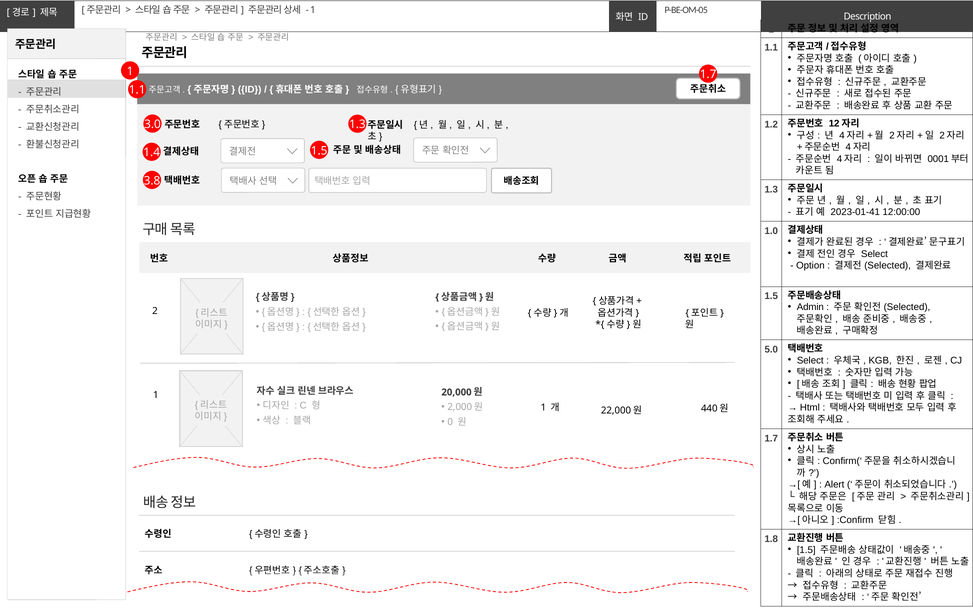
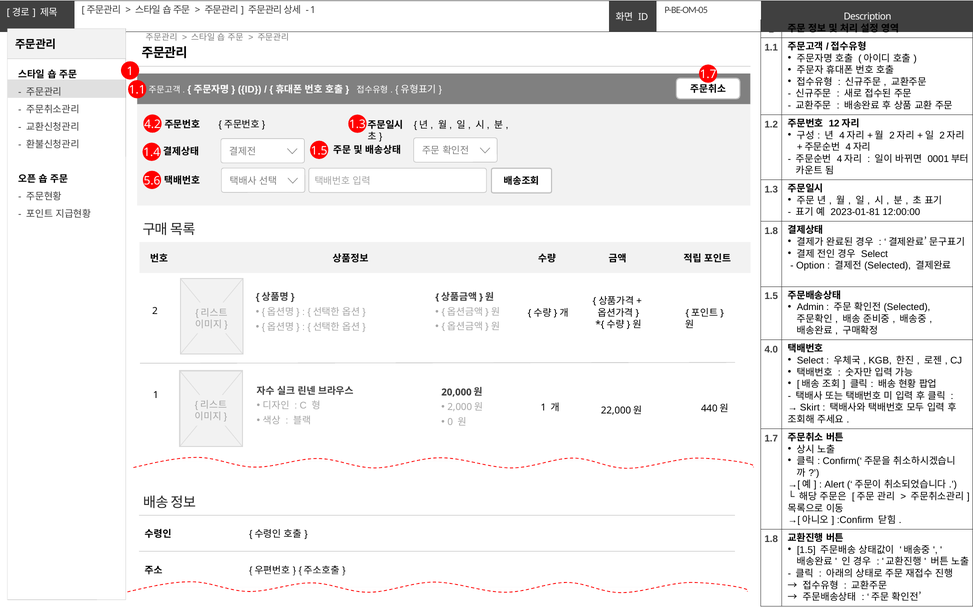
3.0: 3.0 -> 4.2 (152, 124)
3.8: 3.8 -> 5.6 (152, 181)
2023-01-41: 2023-01-41 -> 2023-01-81 (855, 212)
1.0: 1.0 -> 1.8 (771, 231)
5.0: 5.0 -> 4.0 (771, 350)
Html: Html -> Skirt (810, 408)
